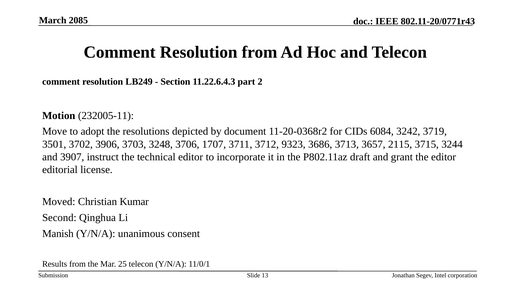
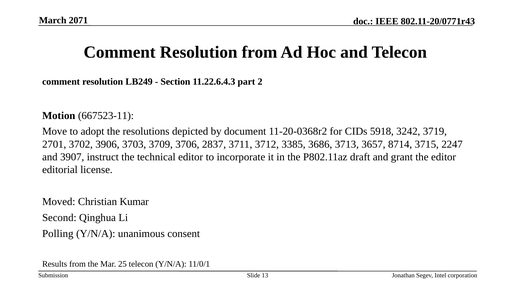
2085: 2085 -> 2071 (78, 20)
232005-11: 232005-11 -> 667523-11 (106, 116)
6084: 6084 -> 5918 (382, 132)
3501: 3501 -> 2701 (54, 144)
3248: 3248 -> 3709 (161, 144)
1707: 1707 -> 2837 (214, 144)
9323: 9323 -> 3385 (294, 144)
2115: 2115 -> 8714 (400, 144)
3244: 3244 -> 2247 (452, 144)
Manish: Manish -> Polling (58, 234)
